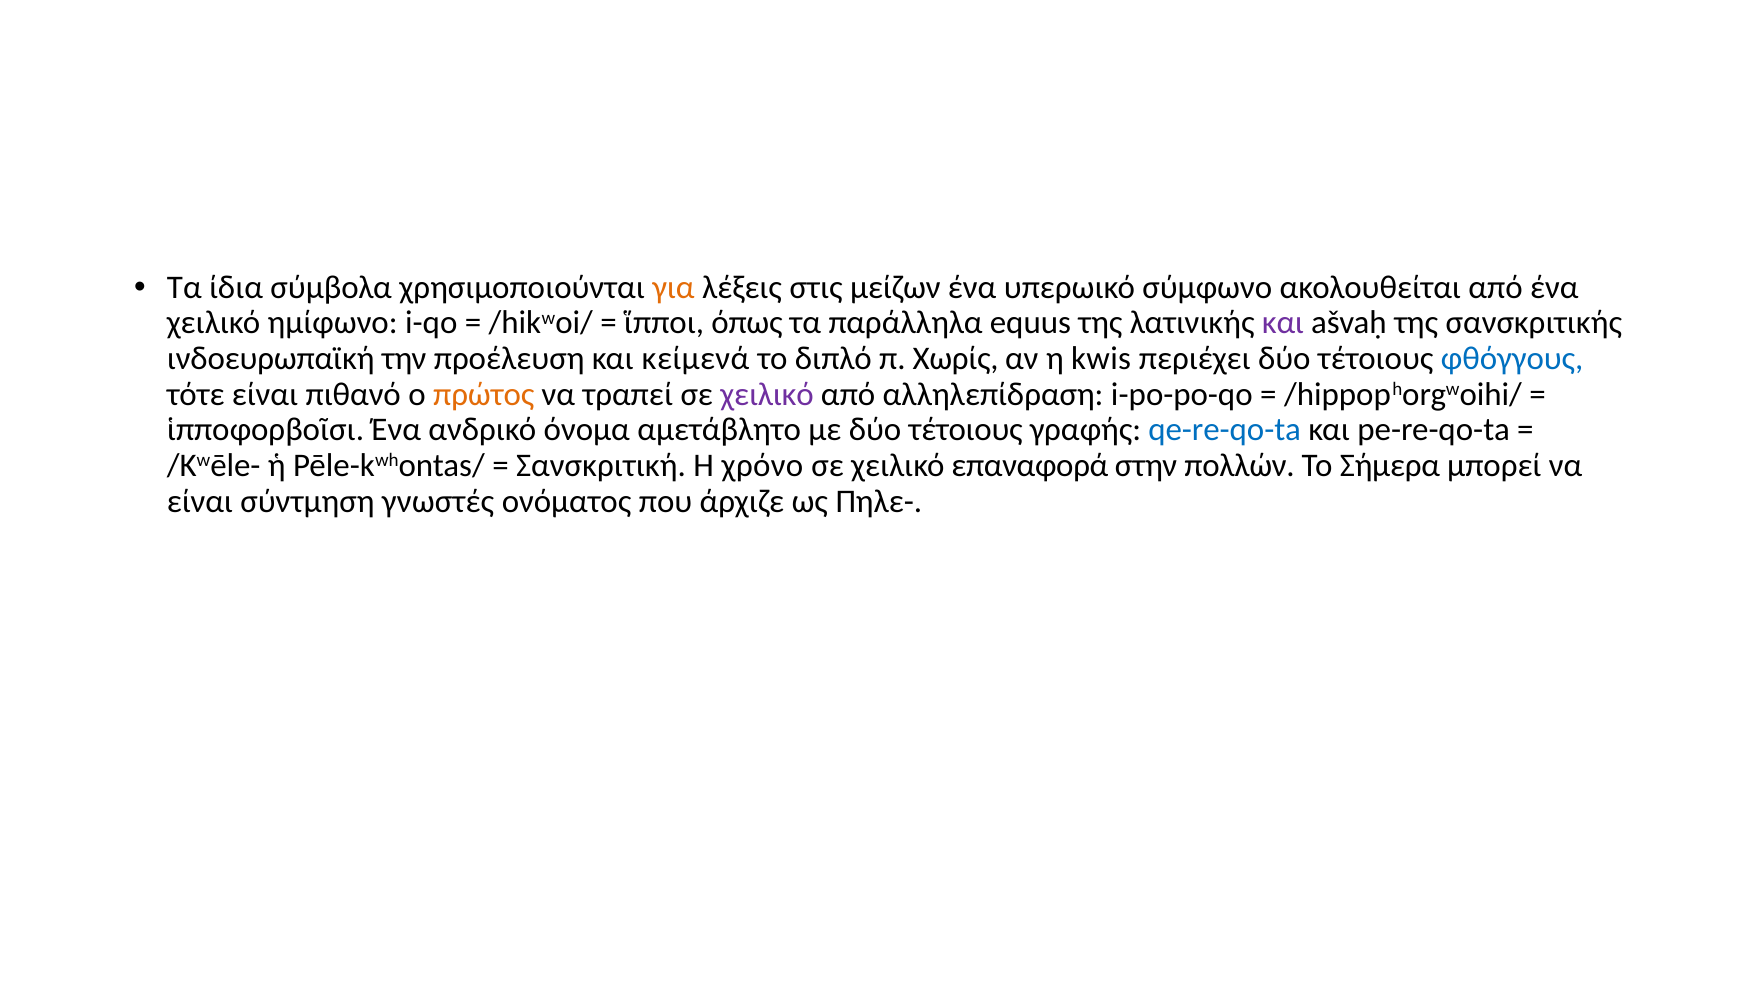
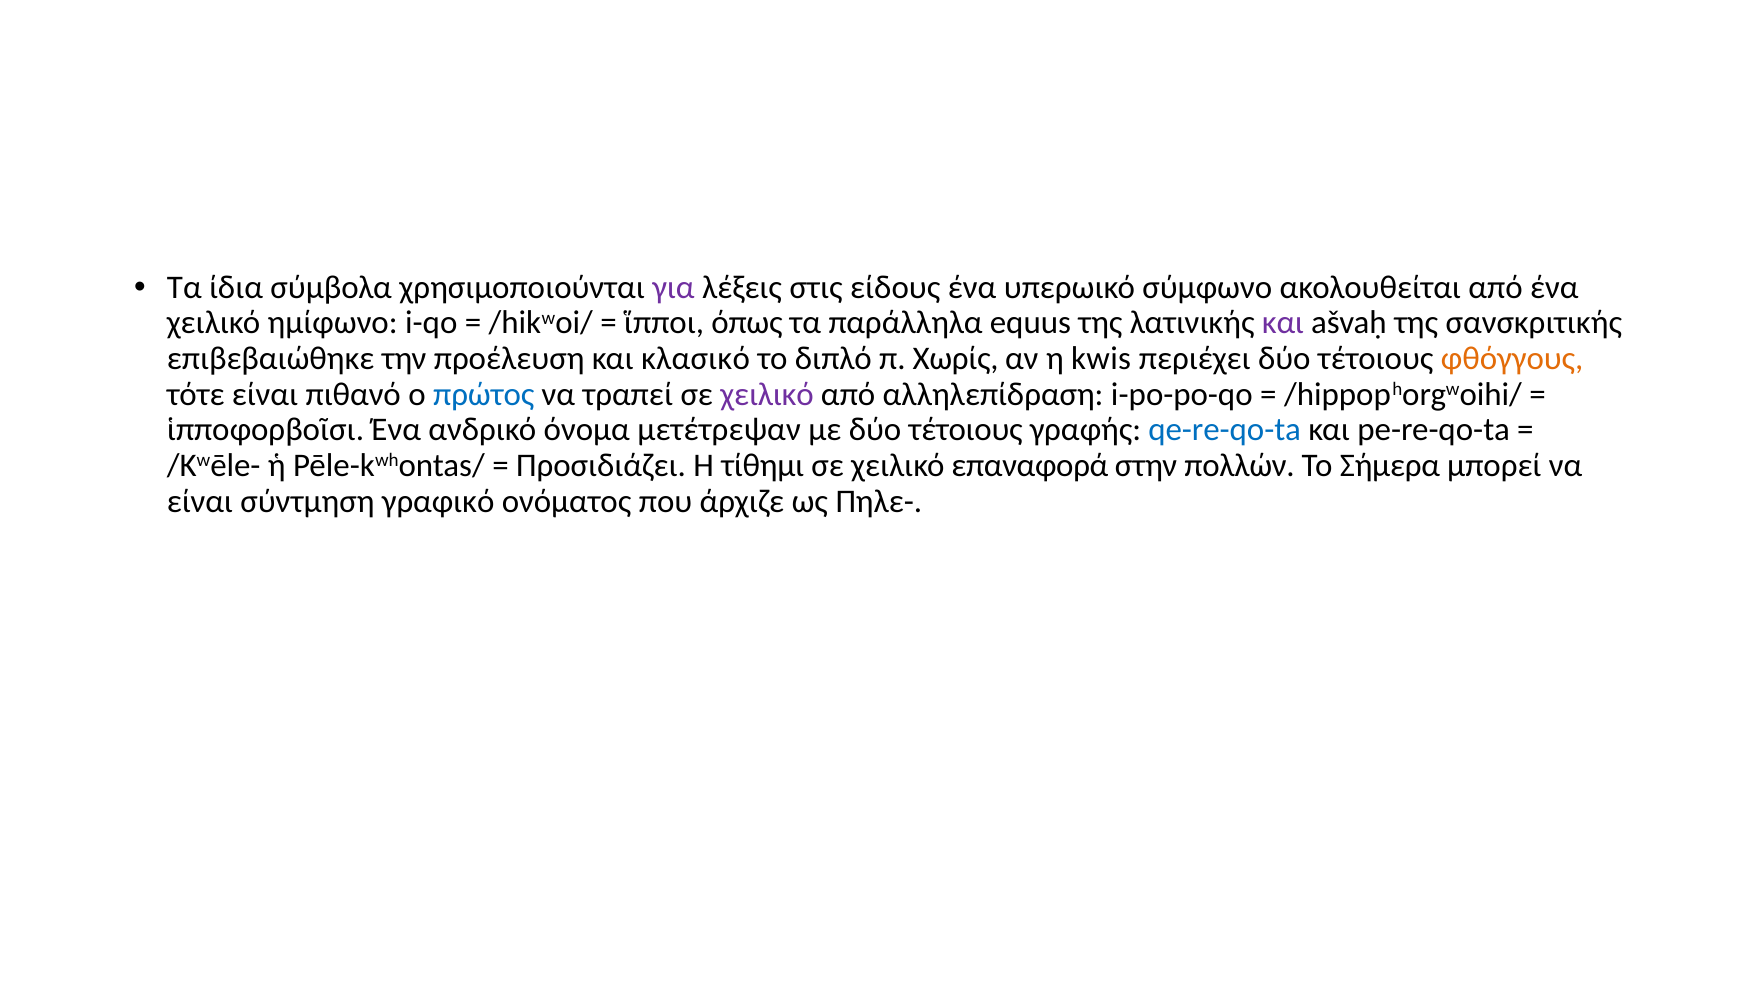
για colour: orange -> purple (673, 287)
μείζων: μείζων -> είδους (895, 287)
ινδοευρωπαϊκή: ινδοευρωπαϊκή -> επιβεβαιώθηκε (271, 359)
κείμενά: κείμενά -> κλασικό (696, 359)
φθόγγους colour: blue -> orange (1512, 359)
πρώτος colour: orange -> blue (484, 394)
αμετάβλητο: αμετάβλητο -> μετέτρεψαν (719, 430)
Σανσκριτική: Σανσκριτική -> Προσιδιάζει (601, 465)
χρόνο: χρόνο -> τίθημι (763, 465)
γνωστές: γνωστές -> γραφικό (438, 501)
